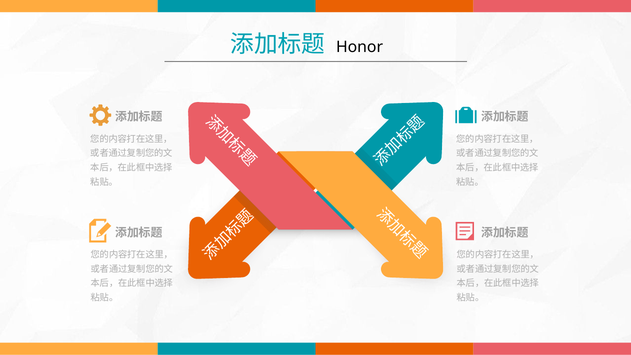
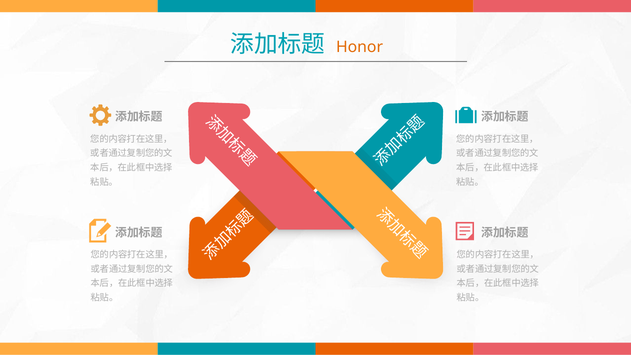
Honor colour: black -> orange (360, 47)
